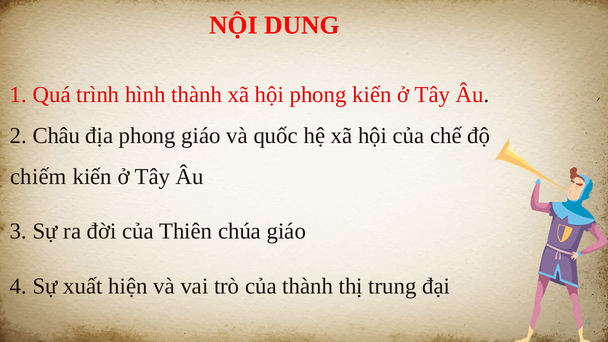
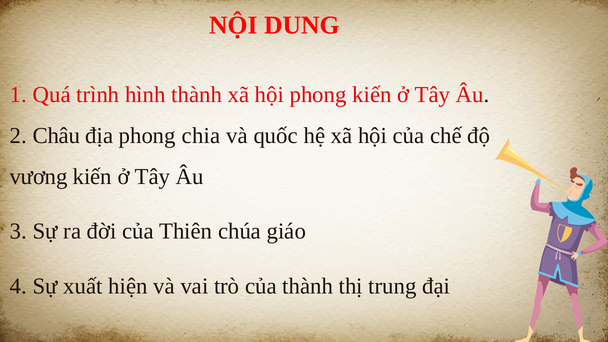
phong giáo: giáo -> chia (201, 136)
chiếm: chiếm -> vương (39, 177)
